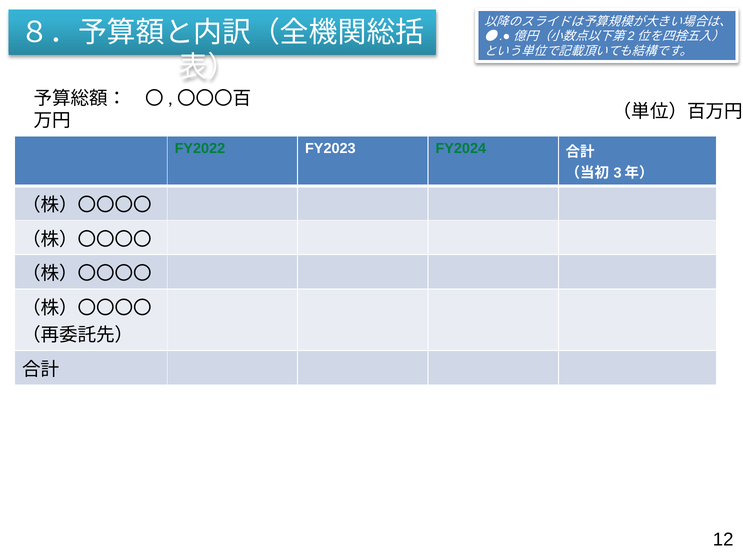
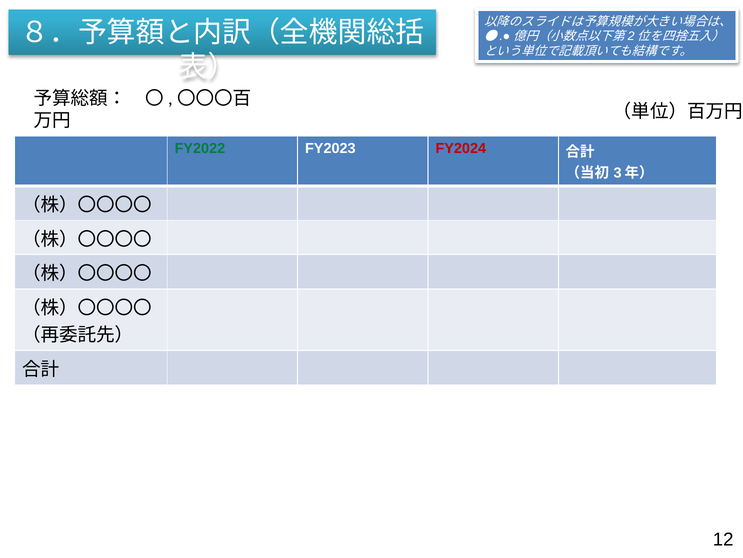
FY2024 colour: green -> red (461, 148)
